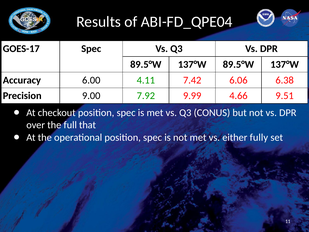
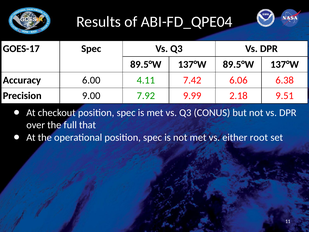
4.66: 4.66 -> 2.18 (238, 96)
fully: fully -> root (259, 137)
